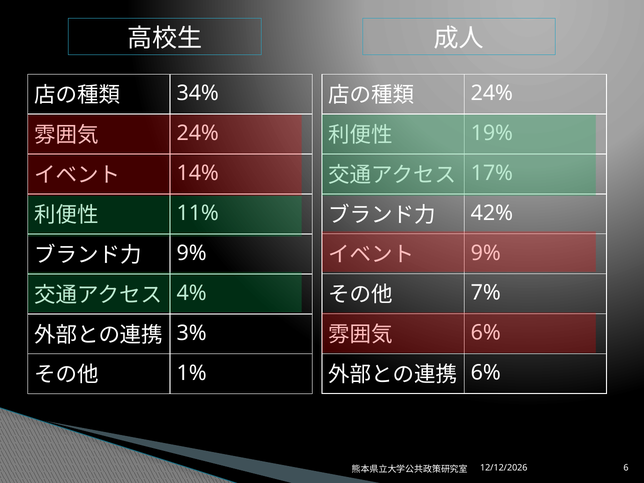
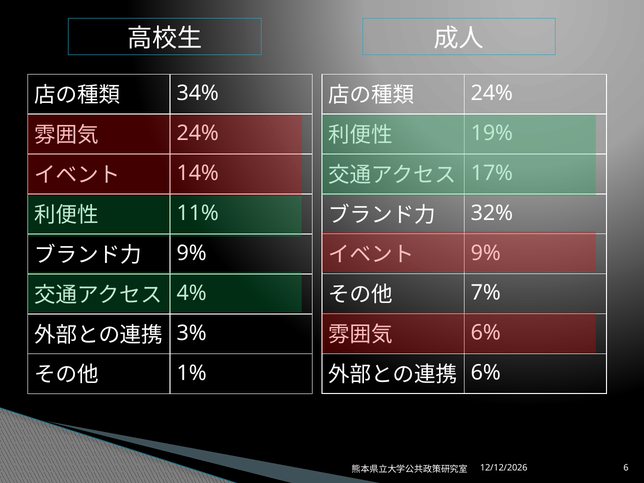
42%: 42% -> 32% (492, 213)
